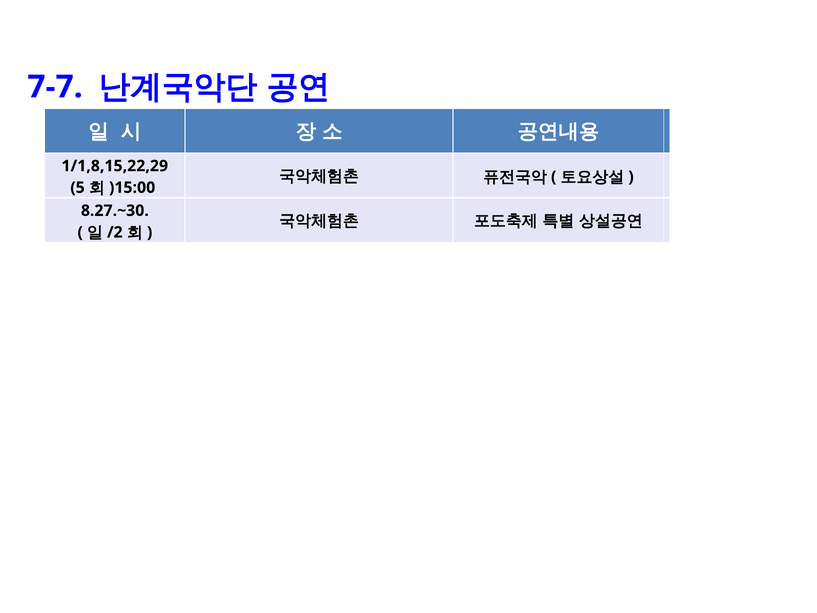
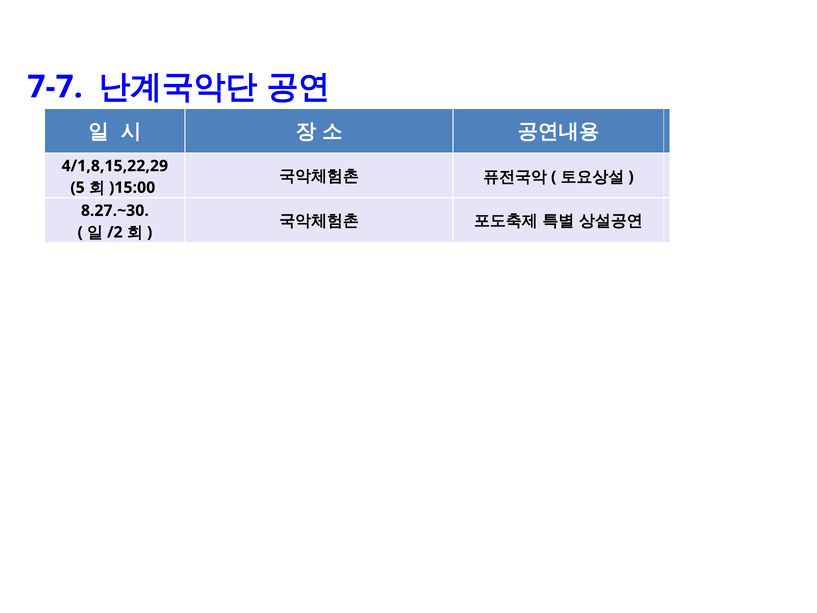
1/1,8,15,22,29: 1/1,8,15,22,29 -> 4/1,8,15,22,29 (115, 166)
